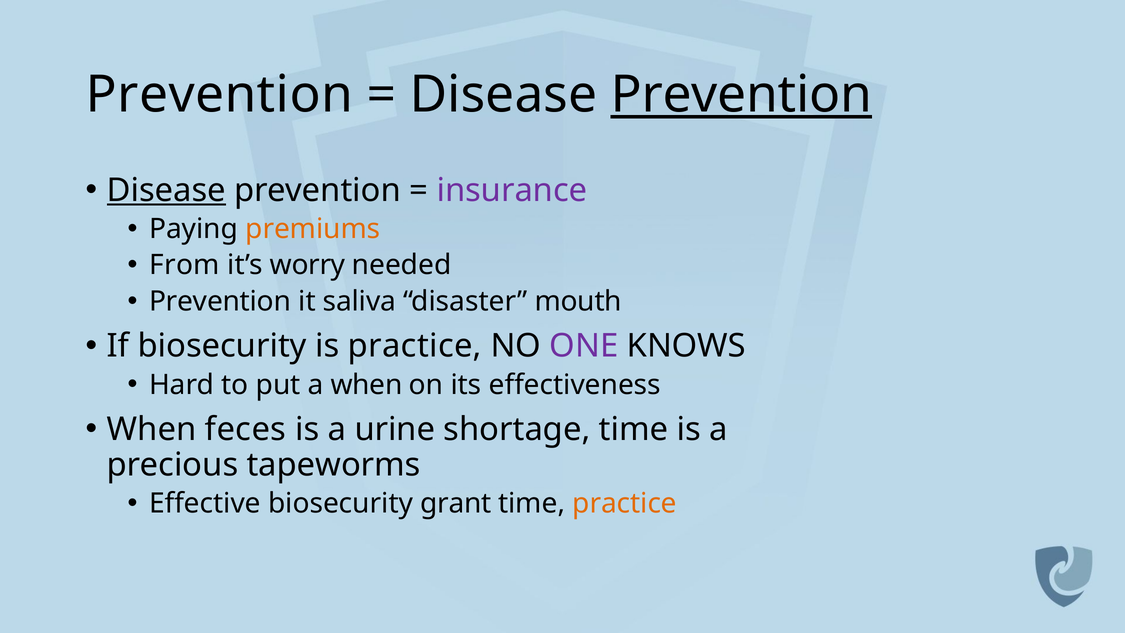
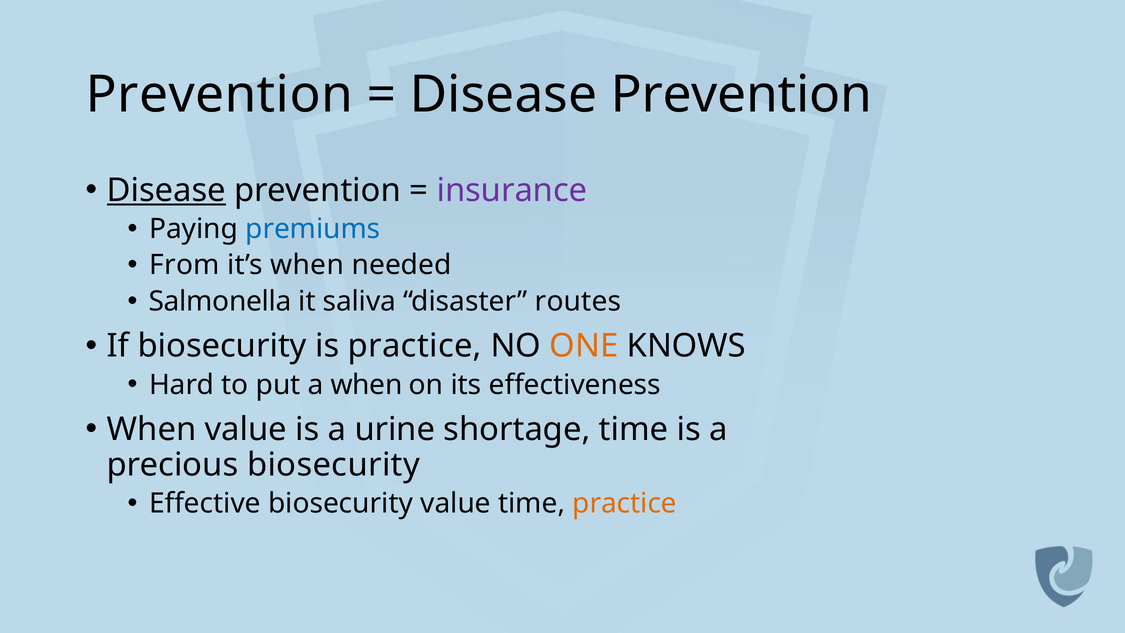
Prevention underline: present -> none (741, 95)
premiums colour: orange -> blue (313, 229)
it’s worry: worry -> when (307, 265)
Prevention: Prevention -> Salmonella (220, 301)
mouth: mouth -> routes (578, 301)
ONE colour: purple -> orange (584, 346)
When feces: feces -> value (246, 429)
precious tapeworms: tapeworms -> biosecurity (333, 465)
biosecurity grant: grant -> value (456, 503)
